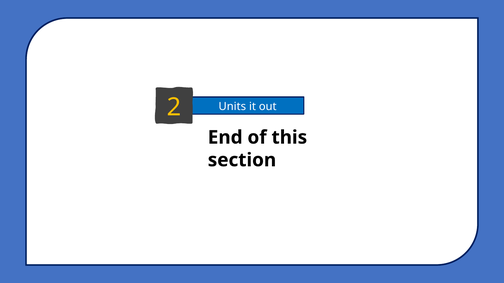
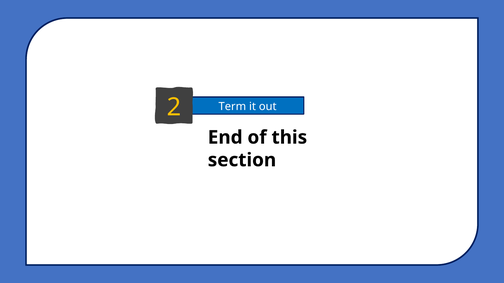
Units: Units -> Term (232, 107)
